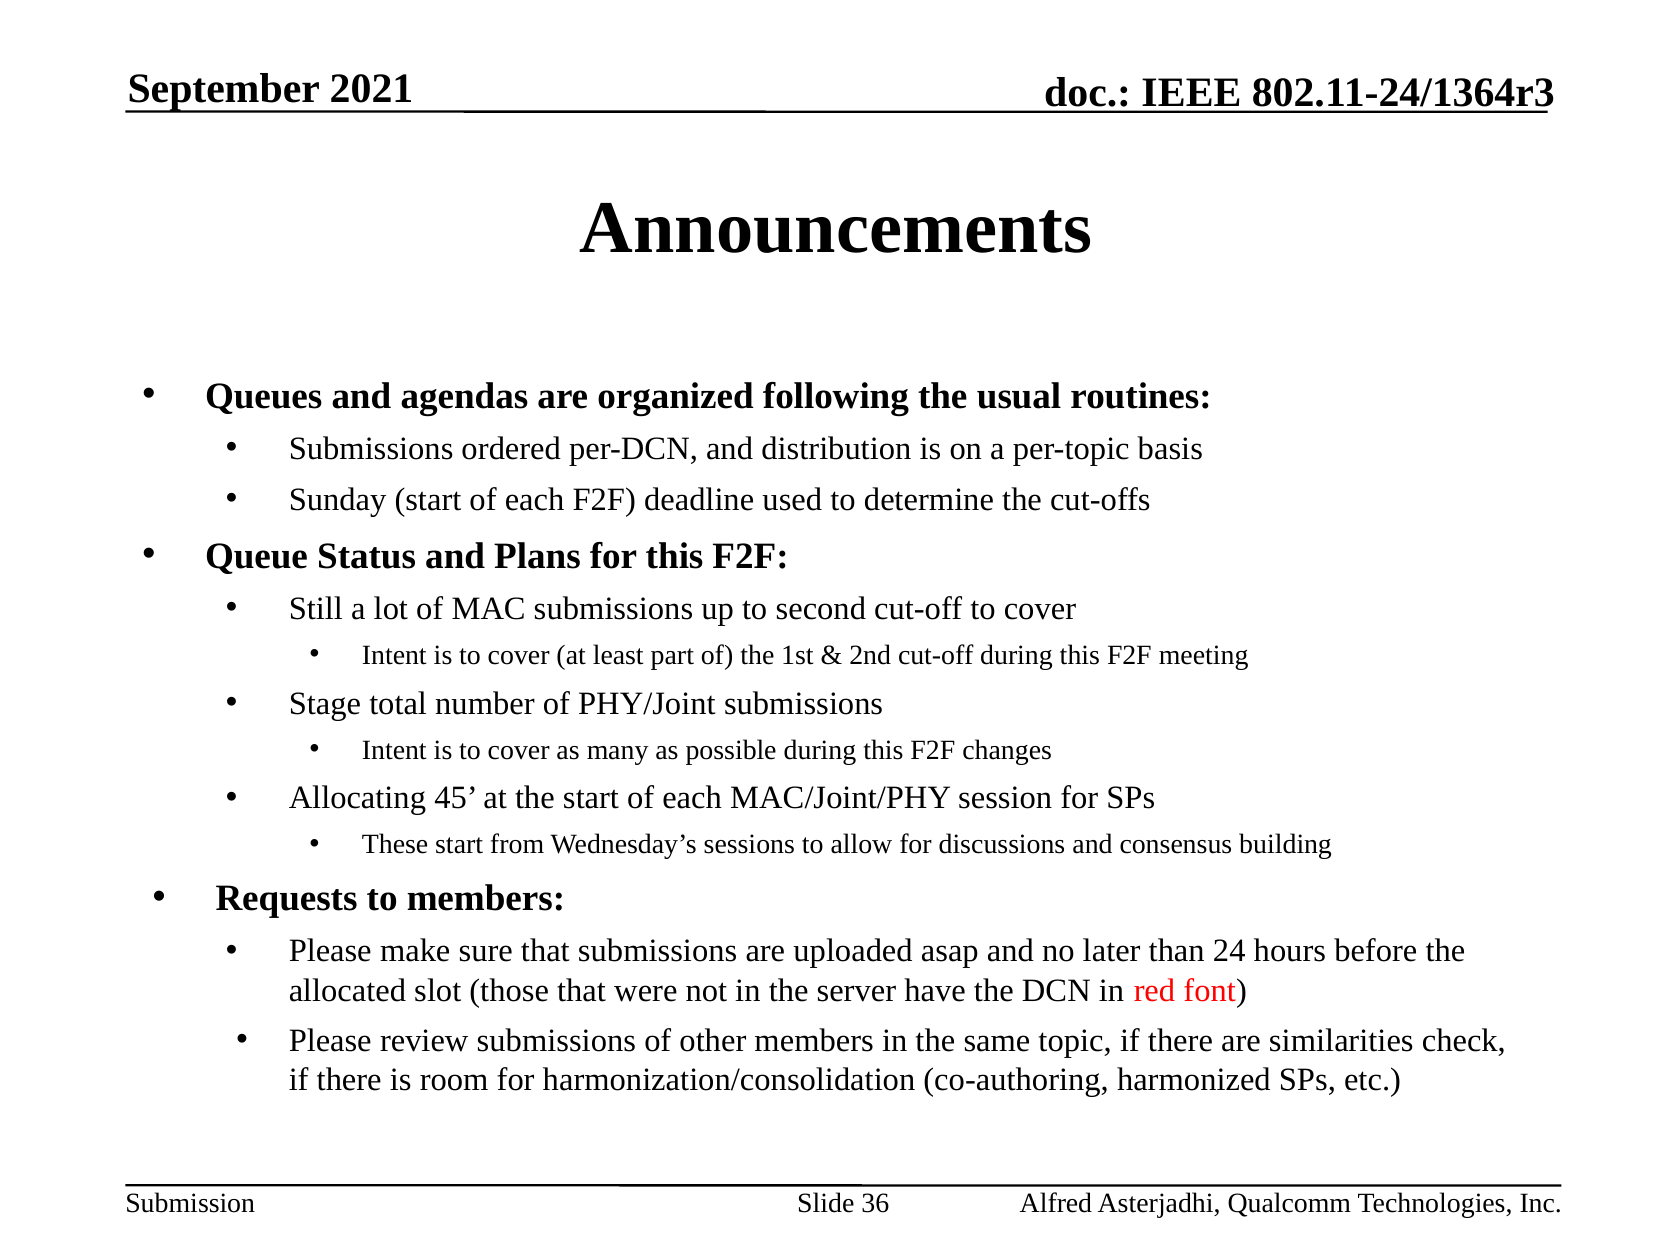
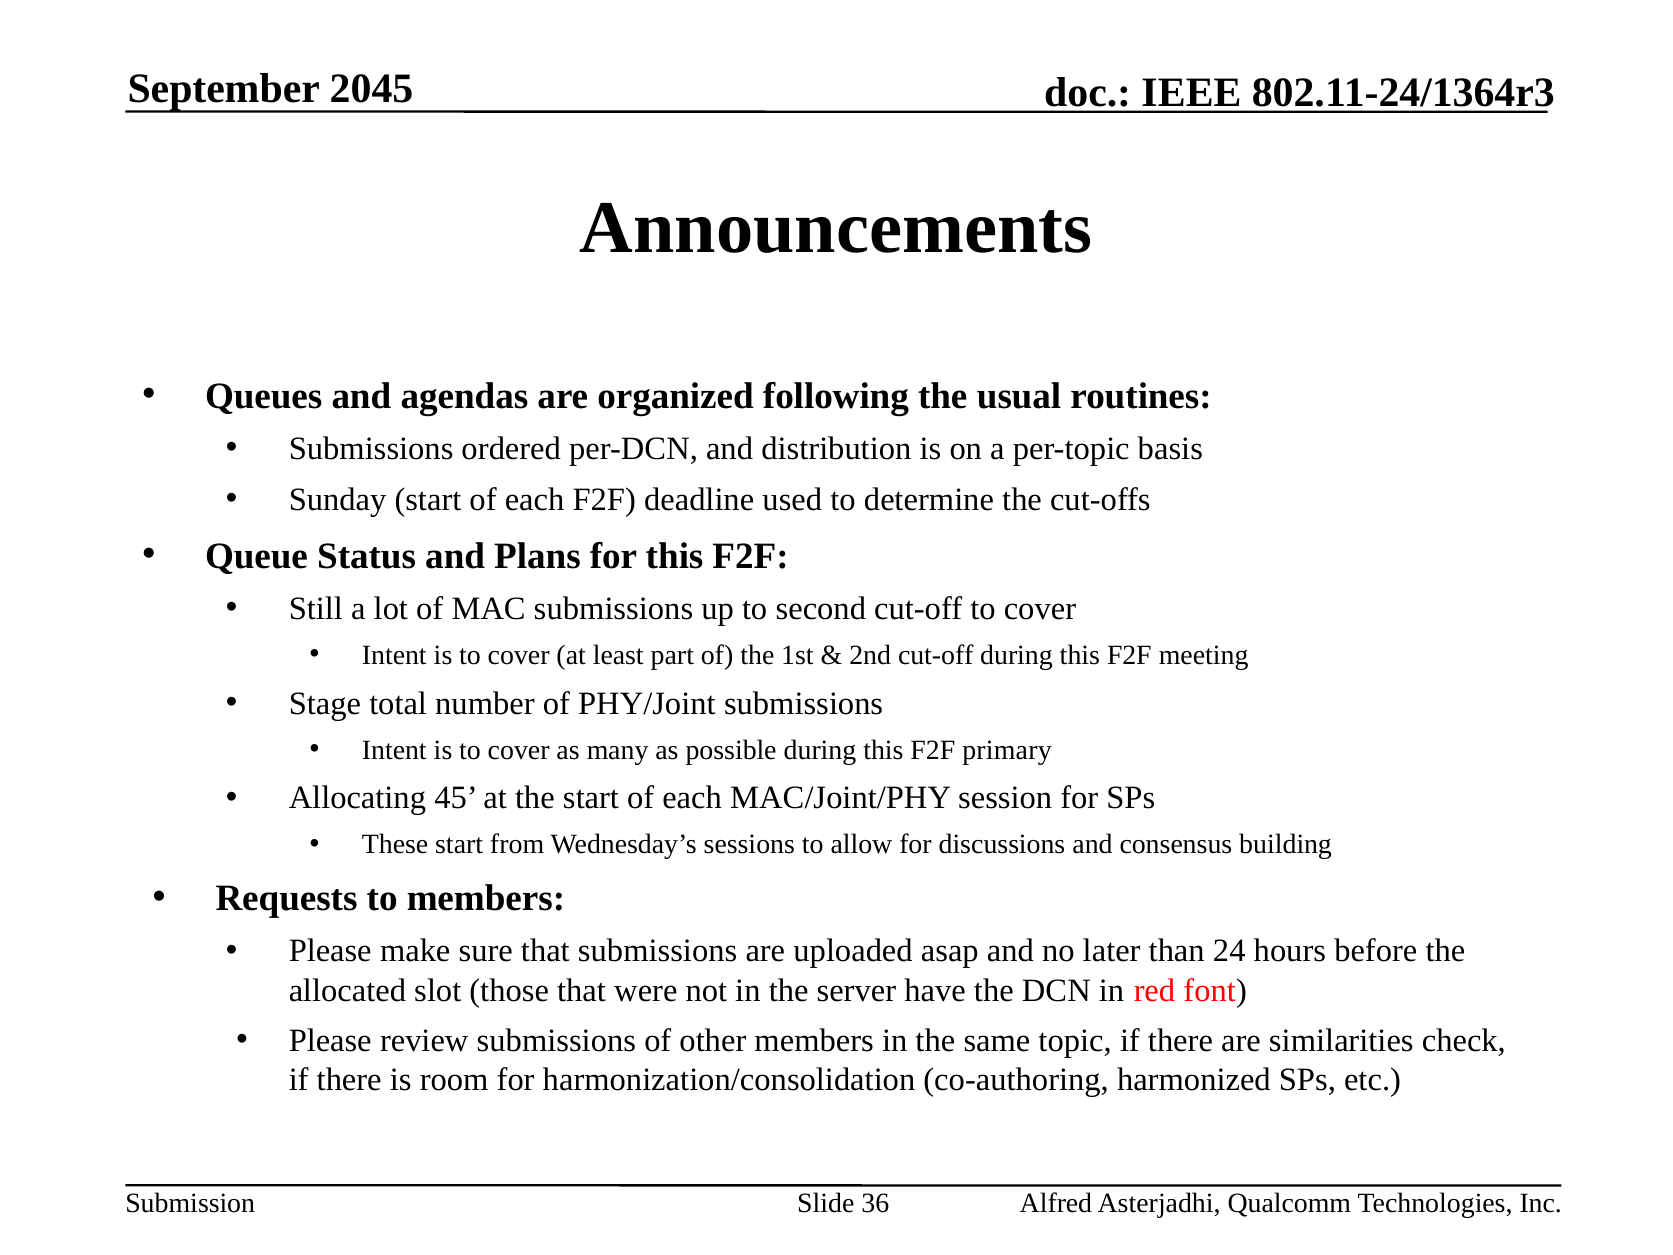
2021: 2021 -> 2045 (372, 89)
changes: changes -> primary (1007, 750)
